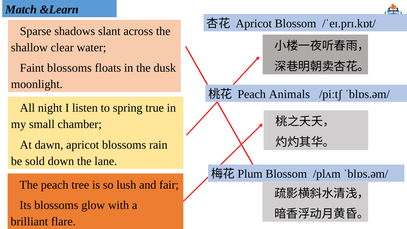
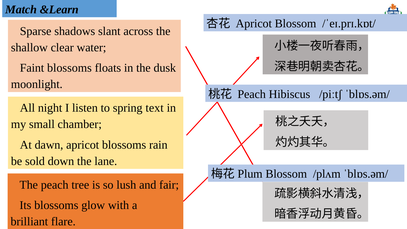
Animals: Animals -> Hibiscus (290, 94)
true: true -> text (155, 108)
